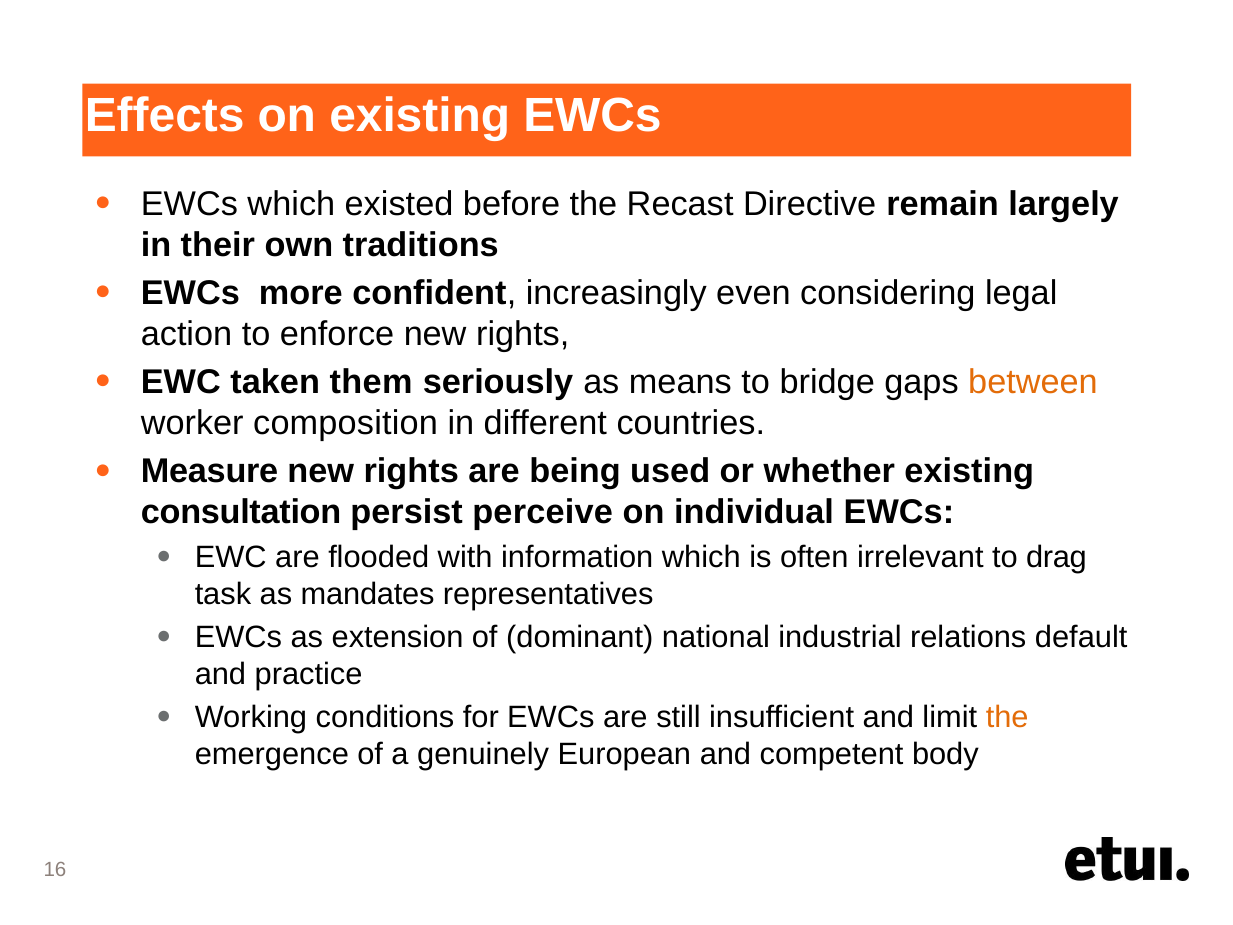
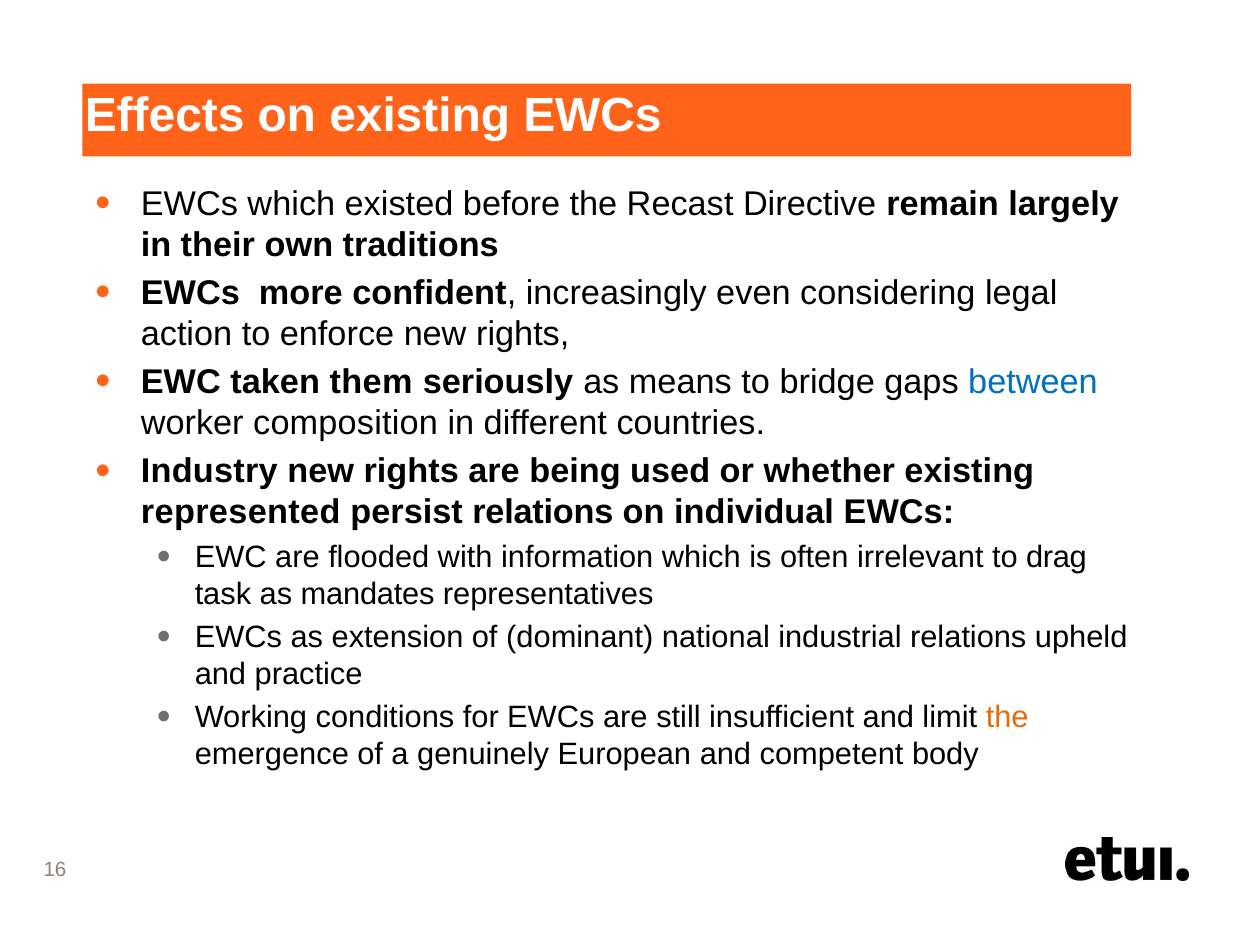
between colour: orange -> blue (1033, 382)
Measure: Measure -> Industry (209, 471)
consultation: consultation -> represented (241, 512)
persist perceive: perceive -> relations (543, 512)
default: default -> upheld (1081, 637)
